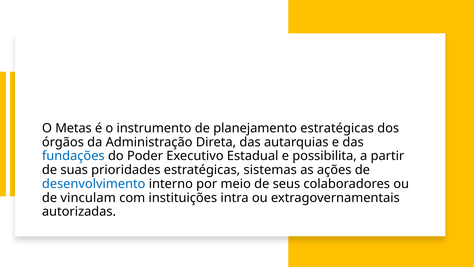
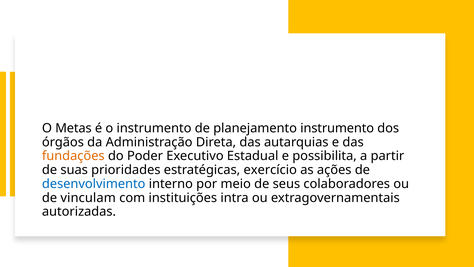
planejamento estratégicas: estratégicas -> instrumento (337, 128)
fundações colour: blue -> orange (73, 156)
sistemas: sistemas -> exercício (270, 170)
